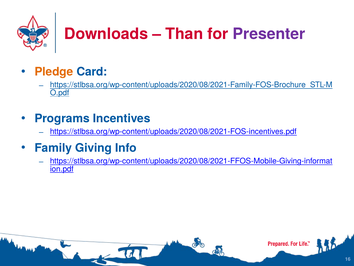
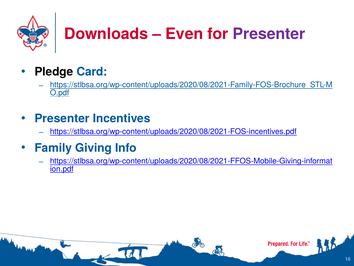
Than: Than -> Even (184, 34)
Pledge colour: orange -> black (54, 72)
Programs: Programs -> Presenter (62, 118)
